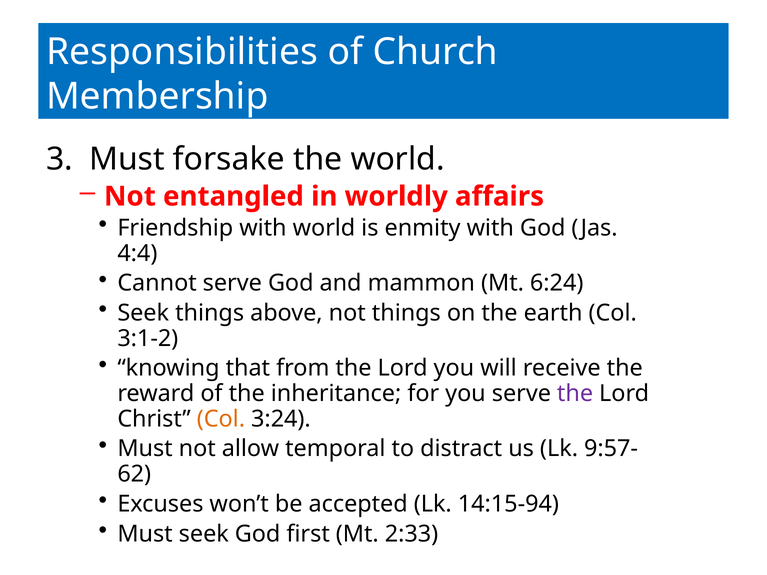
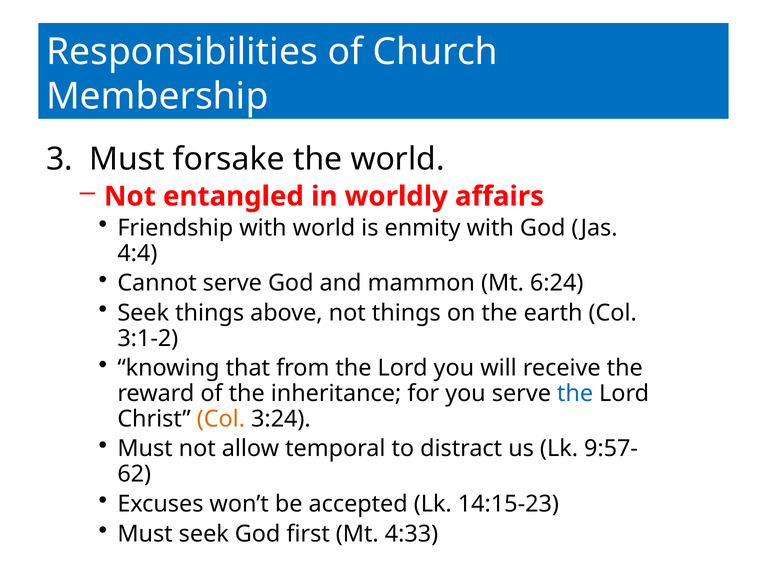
the colour: purple -> blue (575, 394)
14:15-94: 14:15-94 -> 14:15-23 (508, 504)
2:33: 2:33 -> 4:33 (412, 534)
